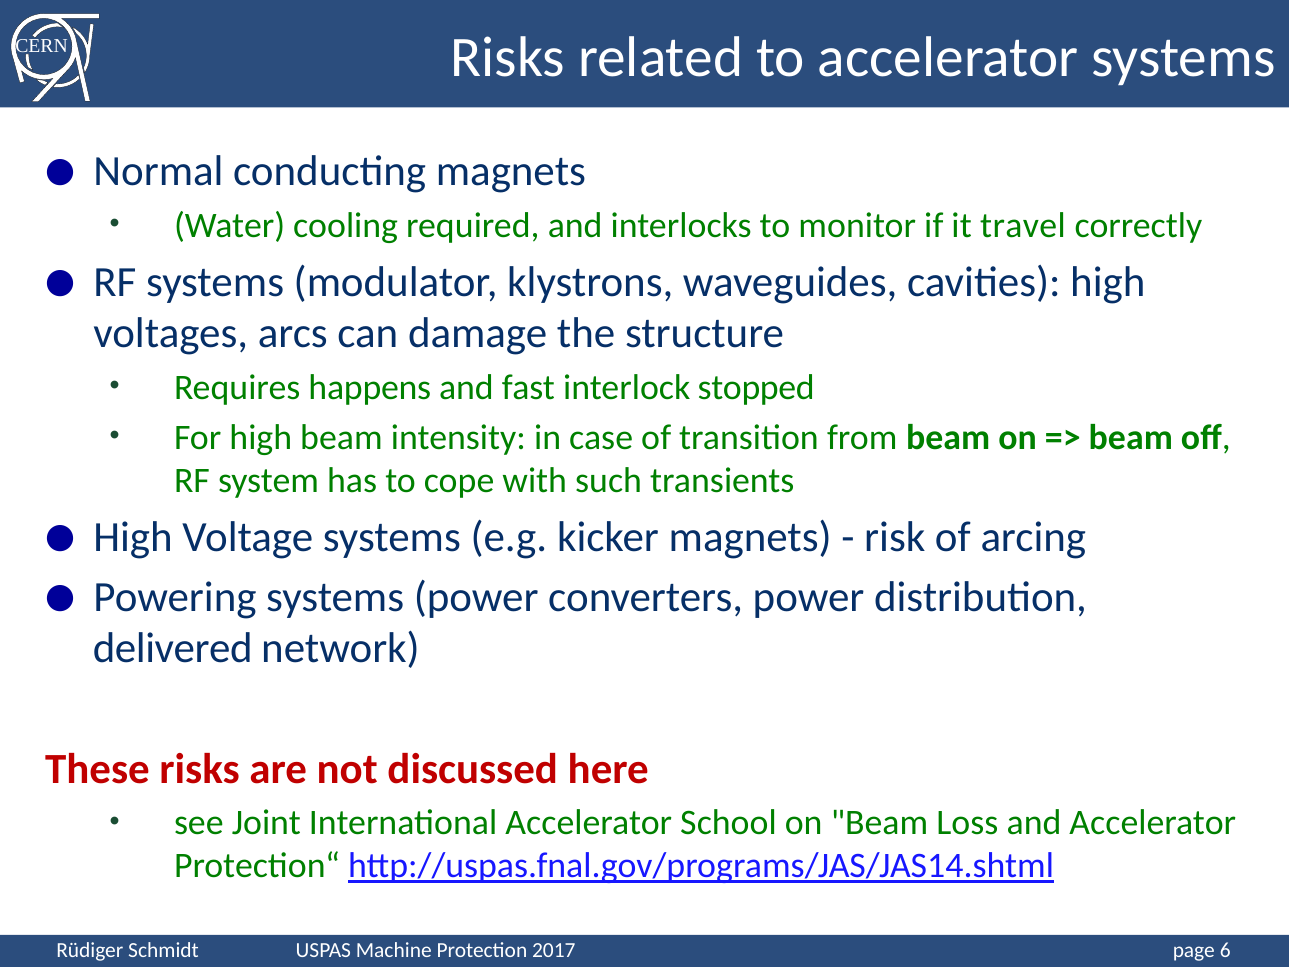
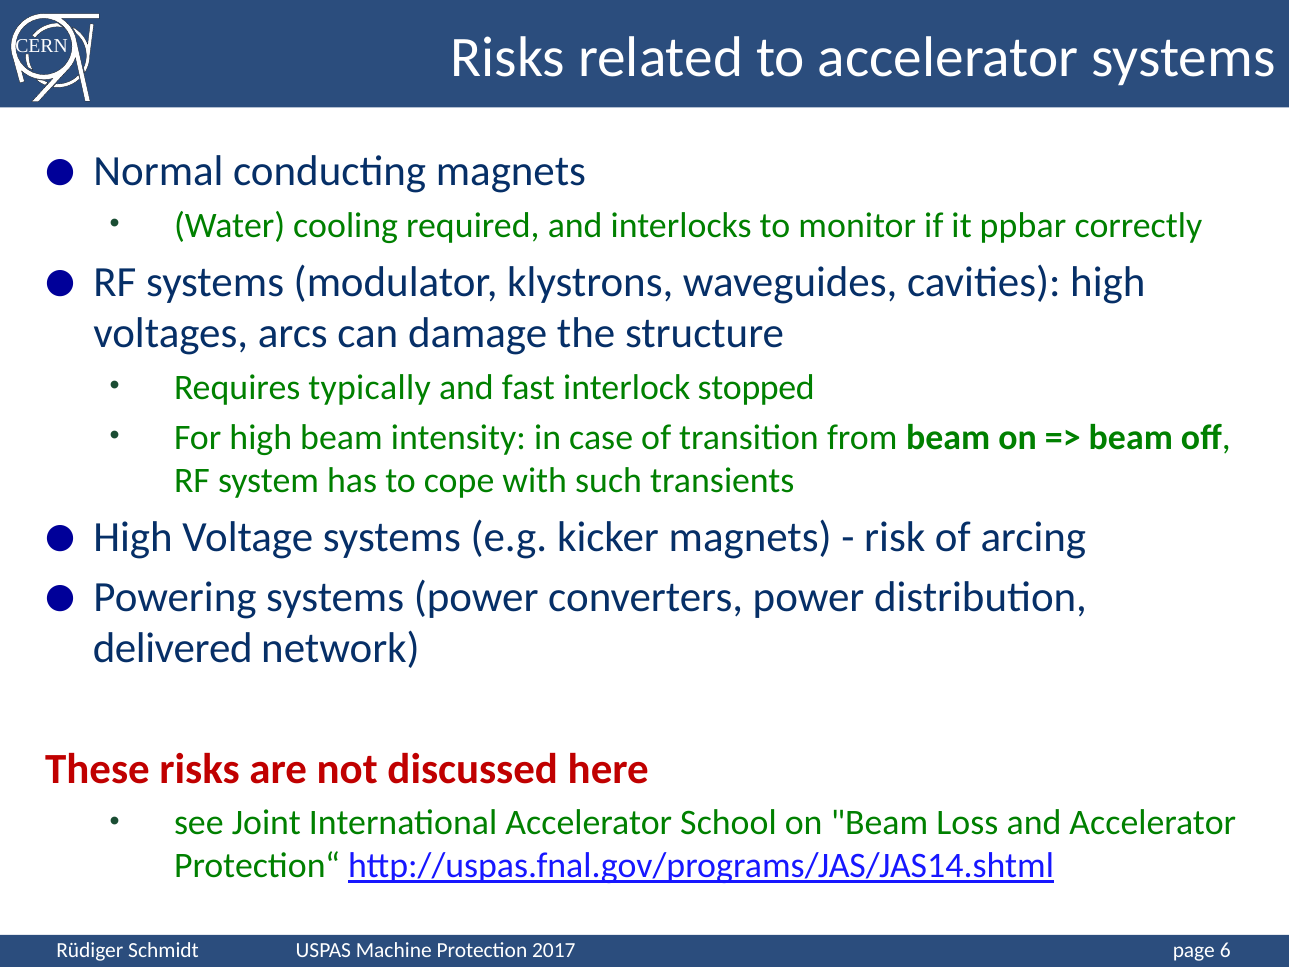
travel: travel -> ppbar (1023, 226)
happens: happens -> typically (370, 387)
